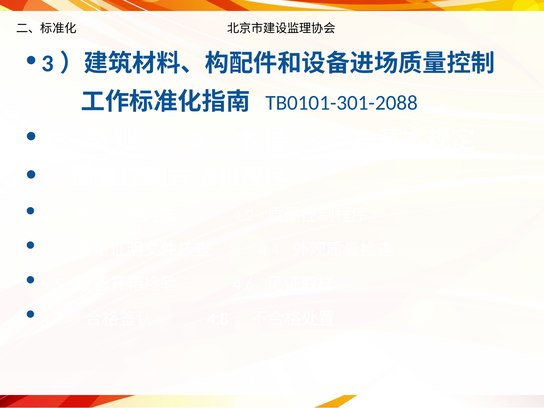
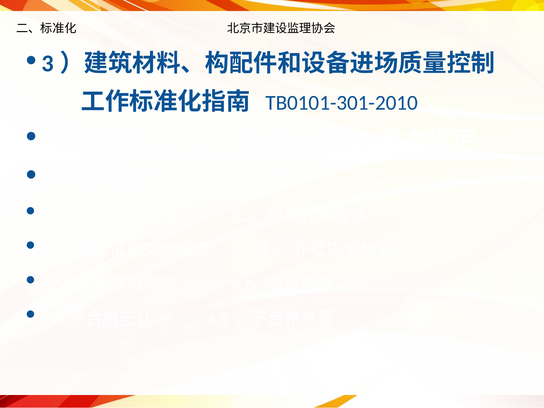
TB0101-301-2088: TB0101-301-2088 -> TB0101-301-2010 (342, 103)
